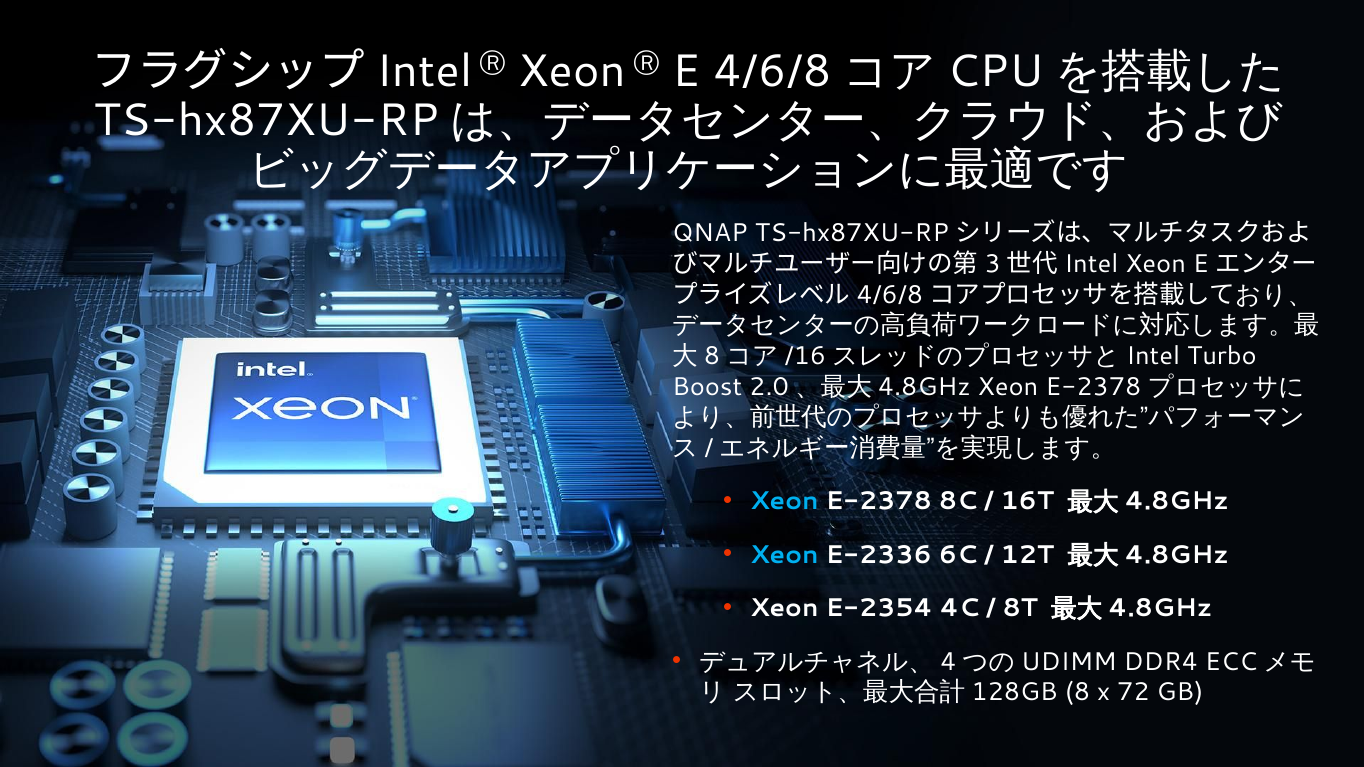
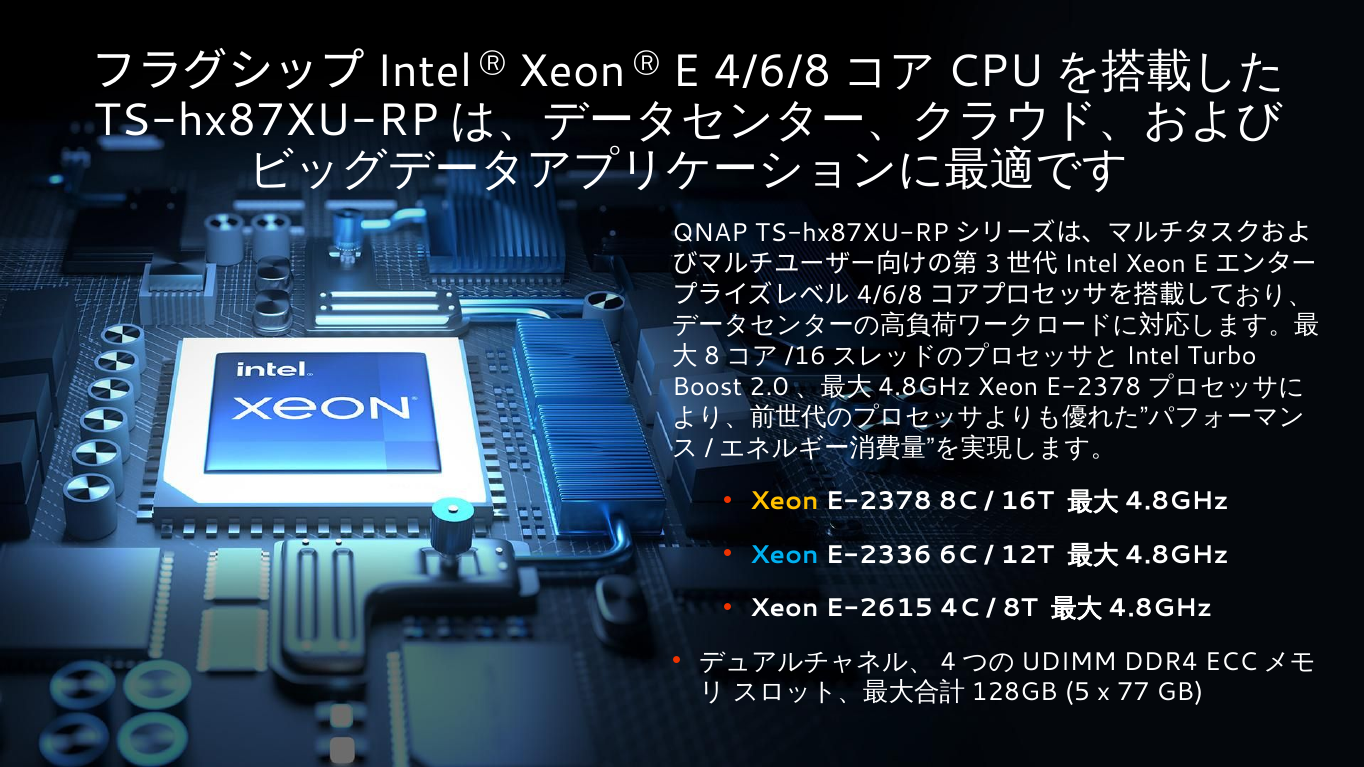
Xeon colour: light blue -> yellow (784, 502)
E-2354: E-2354 -> E-2615 (879, 608)
8: 8 -> 5 (1077, 693)
72: 72 -> 77 (1133, 693)
